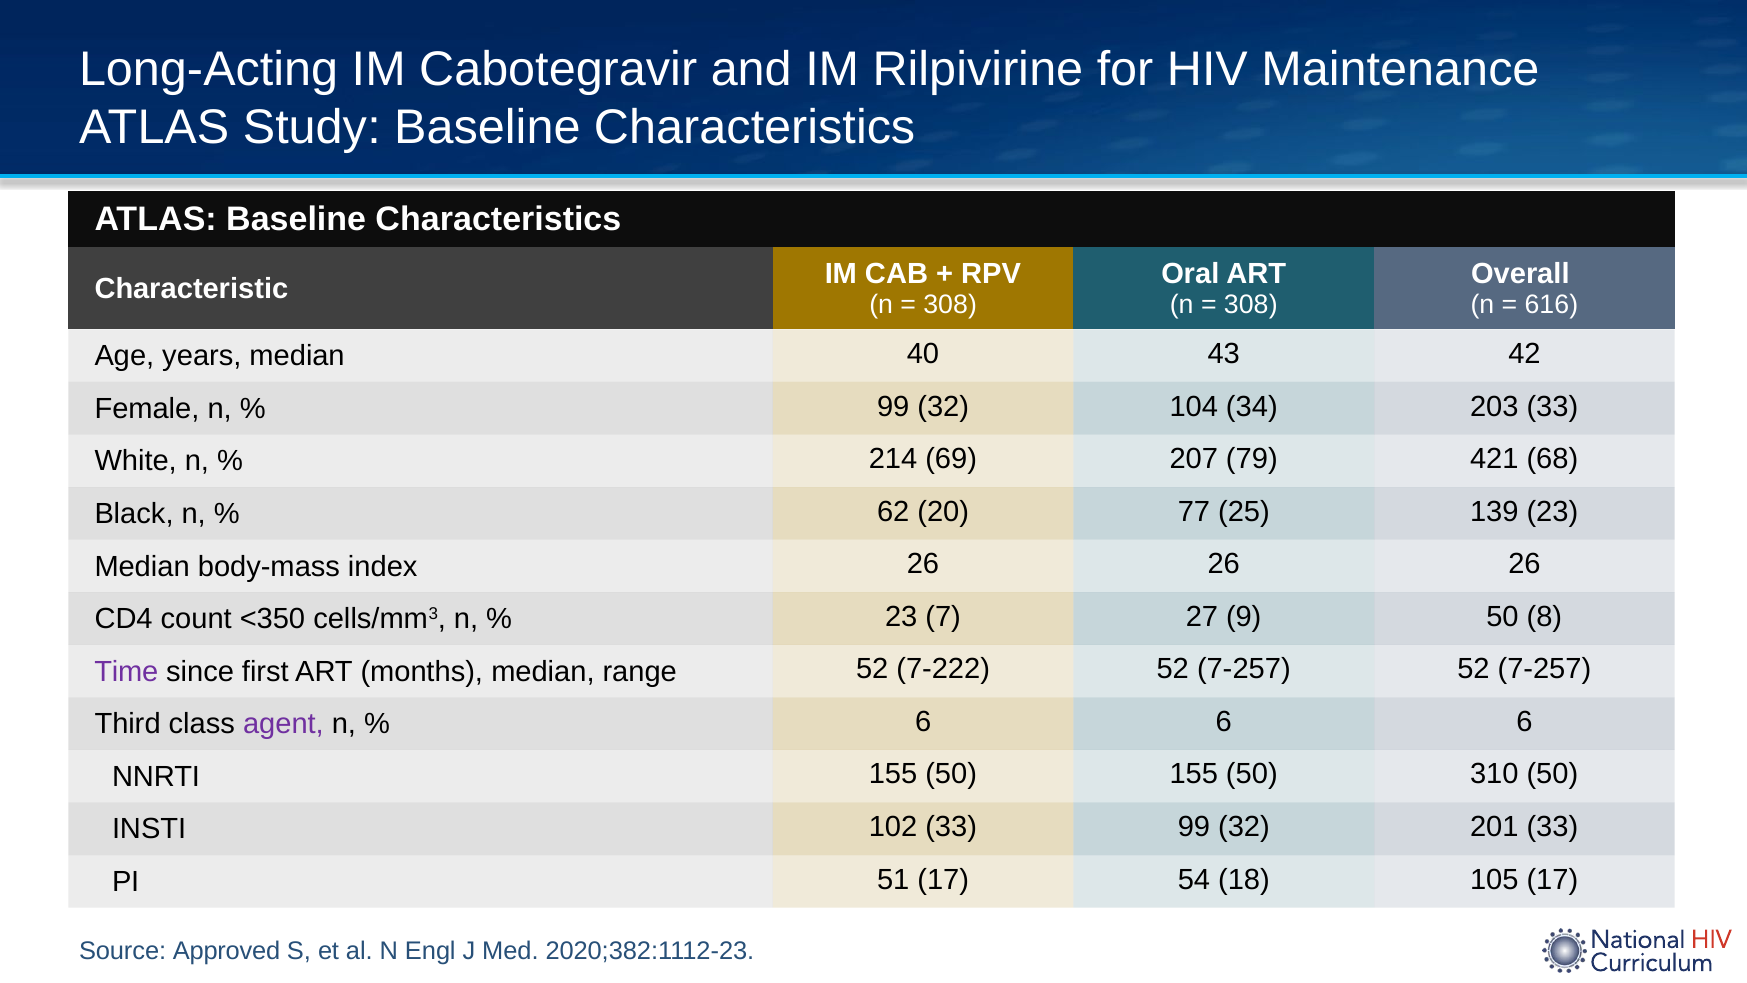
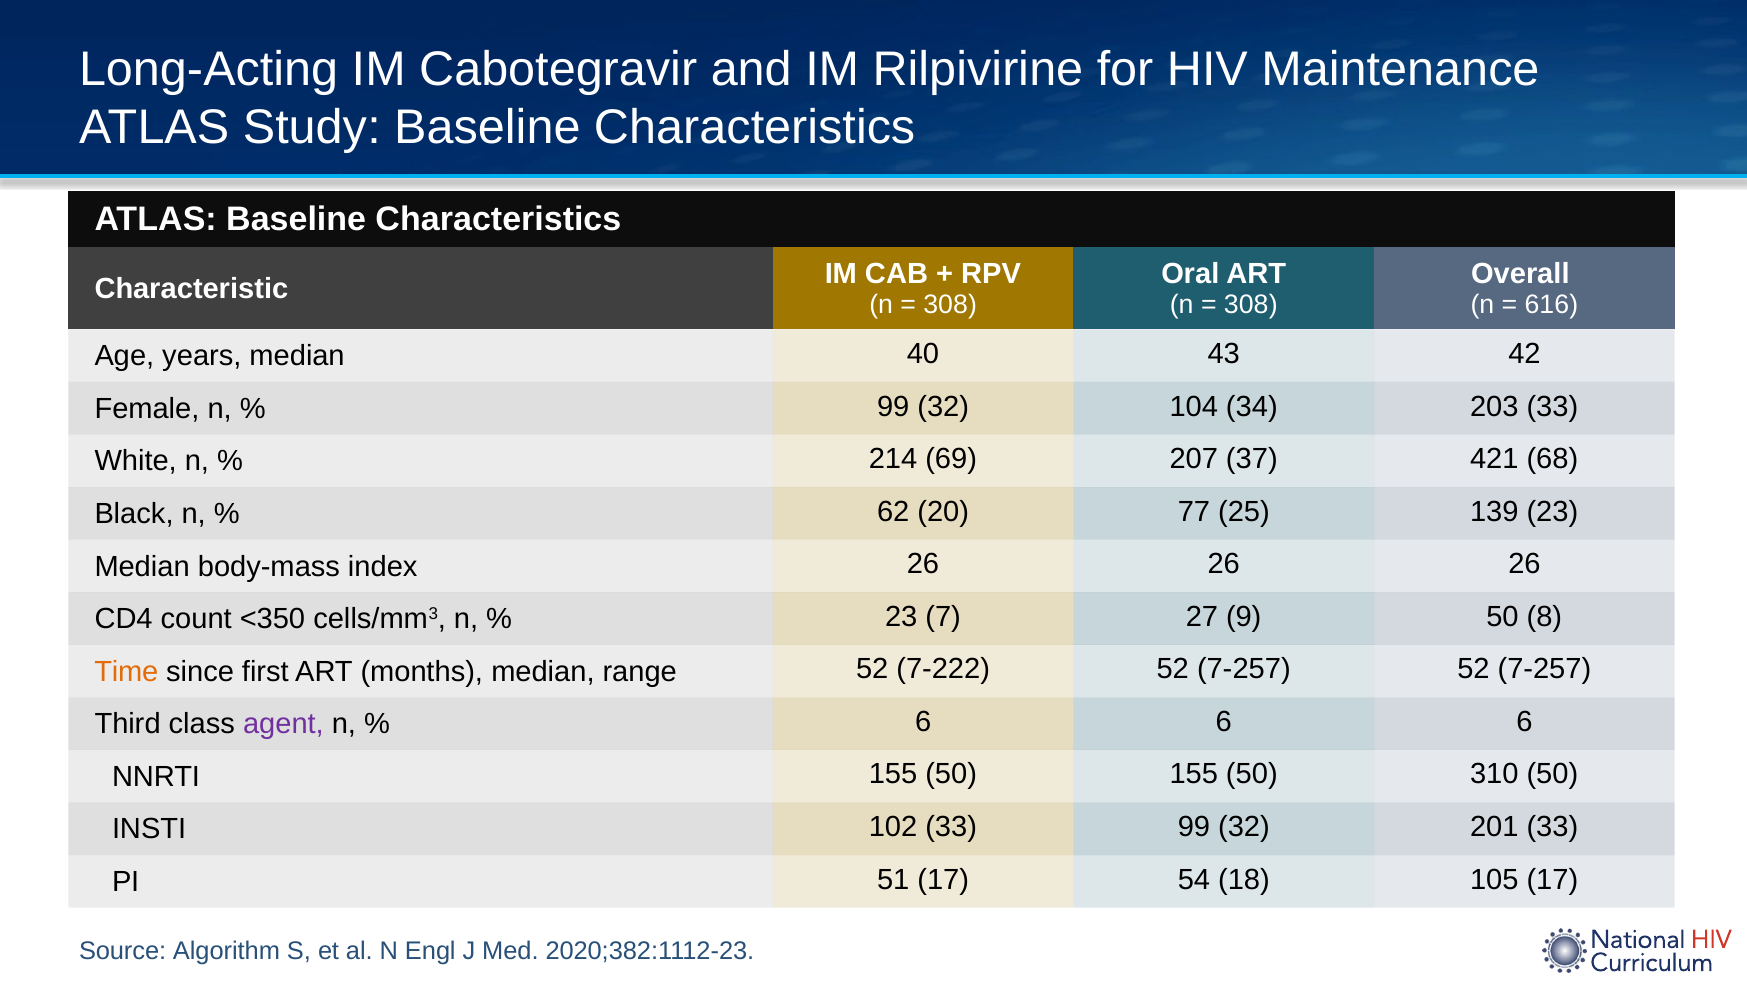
79: 79 -> 37 (1252, 459)
Time colour: purple -> orange (126, 671)
Approved: Approved -> Algorithm (226, 951)
